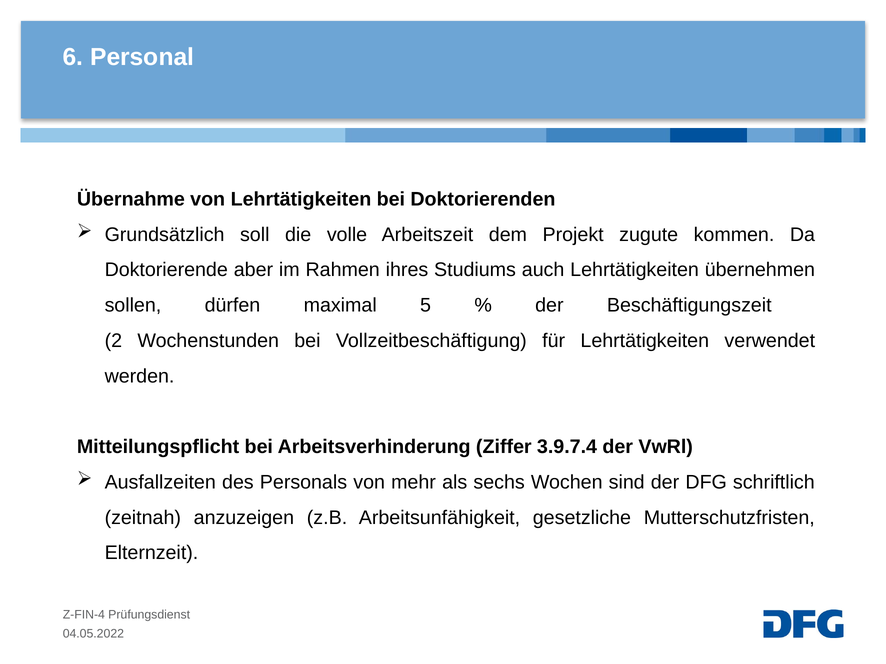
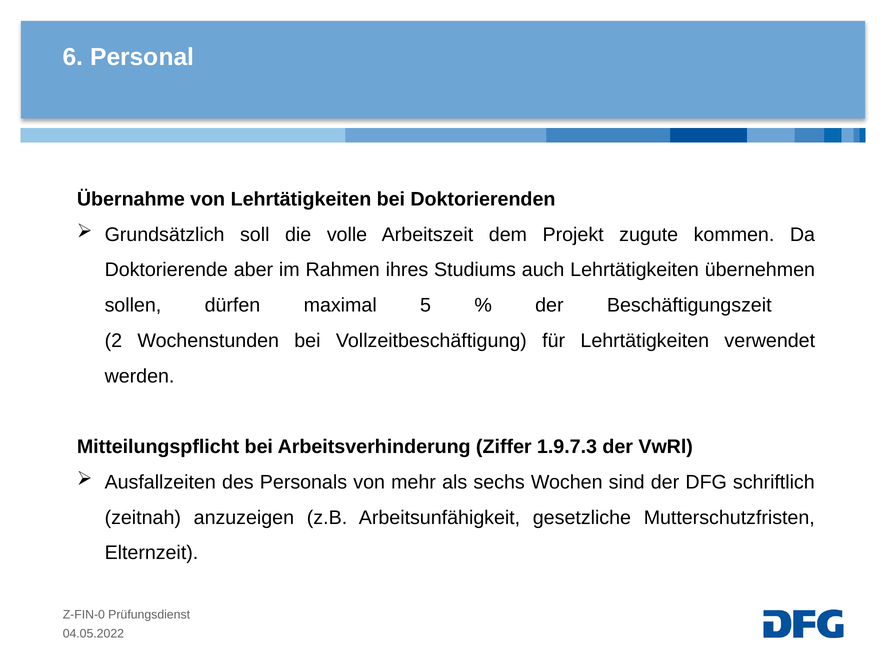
3.9.7.4: 3.9.7.4 -> 1.9.7.3 (567, 447)
Z-FIN-4: Z-FIN-4 -> Z-FIN-0 (84, 615)
